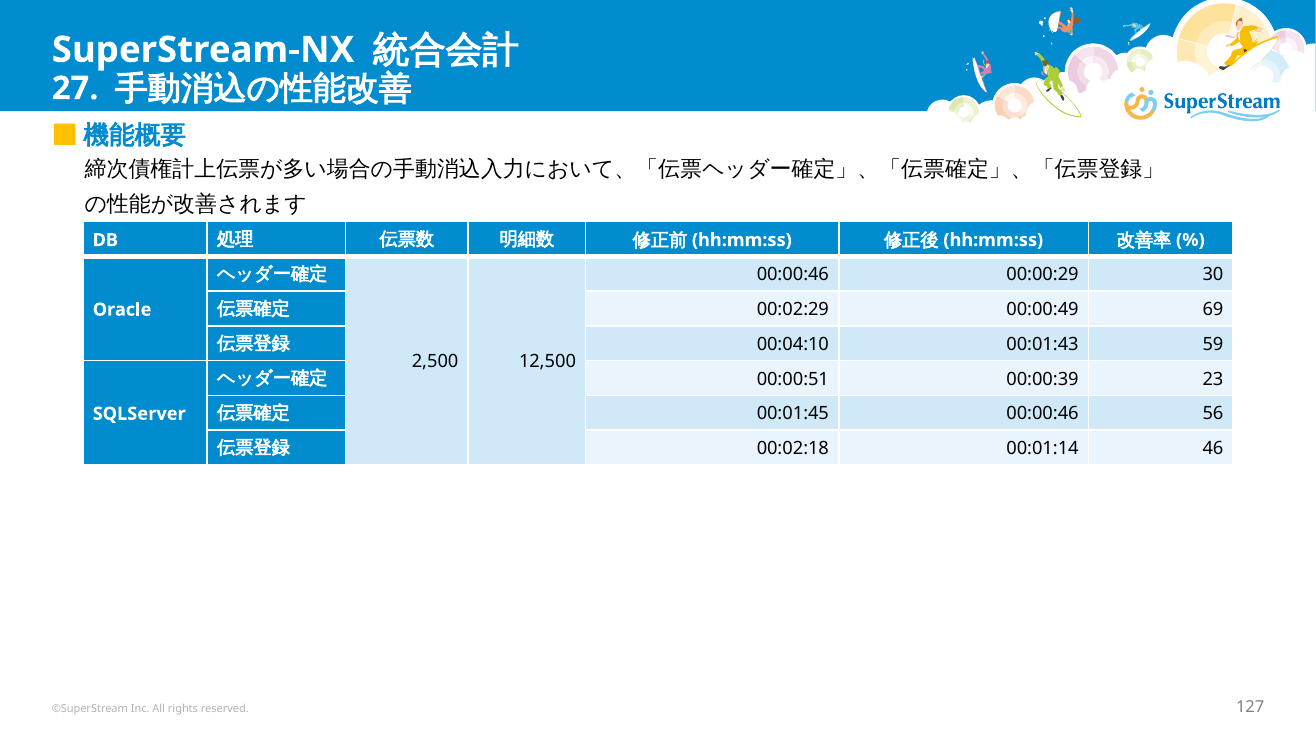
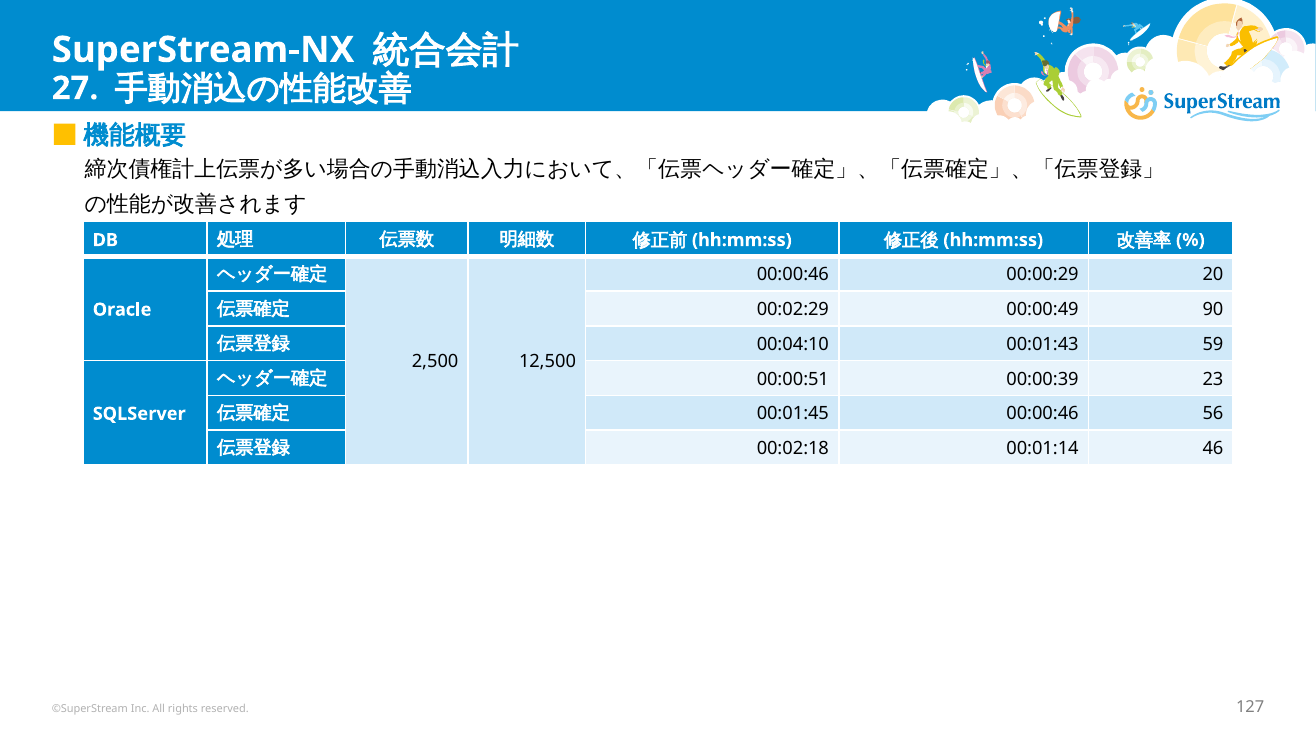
30: 30 -> 20 (1213, 275)
69: 69 -> 90 (1213, 310)
